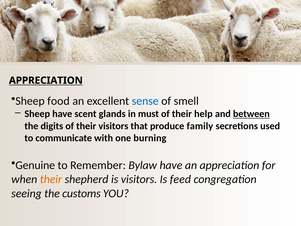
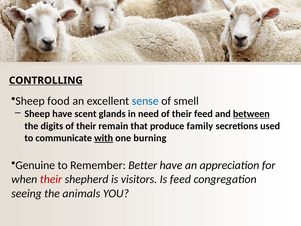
APPRECIATION: APPRECIATION -> CONTROLLING (46, 80)
must: must -> need (148, 114)
their help: help -> feed (203, 114)
their visitors: visitors -> remain (113, 126)
with underline: none -> present (104, 138)
Bylaw: Bylaw -> Better (143, 165)
their colour: orange -> red (51, 179)
customs: customs -> animals (81, 193)
